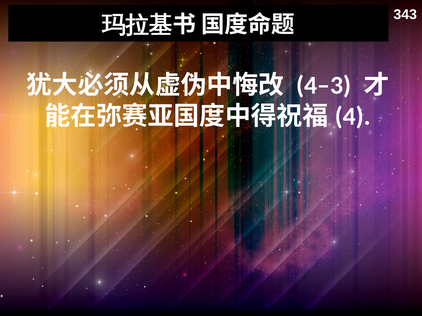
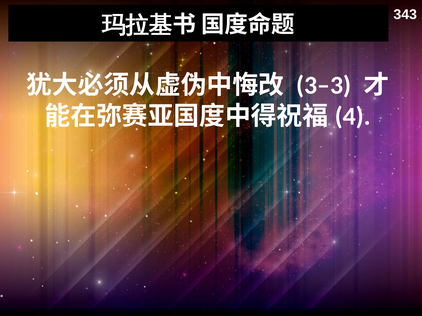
4–3: 4–3 -> 3–3 (324, 86)
